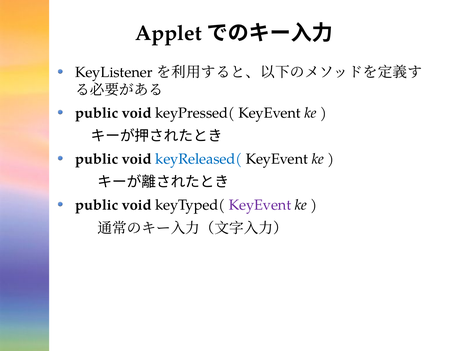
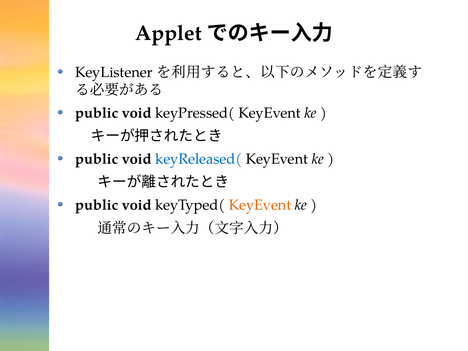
KeyEvent colour: purple -> orange (260, 205)
